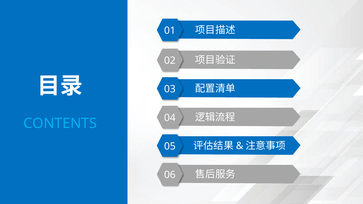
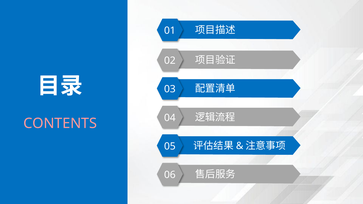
CONTENTS colour: light blue -> pink (60, 124)
